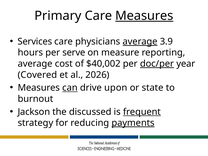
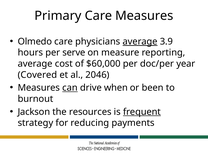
Measures underline: present -> none (144, 16)
Services: Services -> Olmedo (35, 42)
$40,002: $40,002 -> $60,000 (103, 64)
doc/per underline: present -> none (157, 64)
2026: 2026 -> 2046 (97, 75)
upon: upon -> when (116, 88)
state: state -> been (153, 88)
discussed: discussed -> resources (90, 112)
payments underline: present -> none (133, 123)
